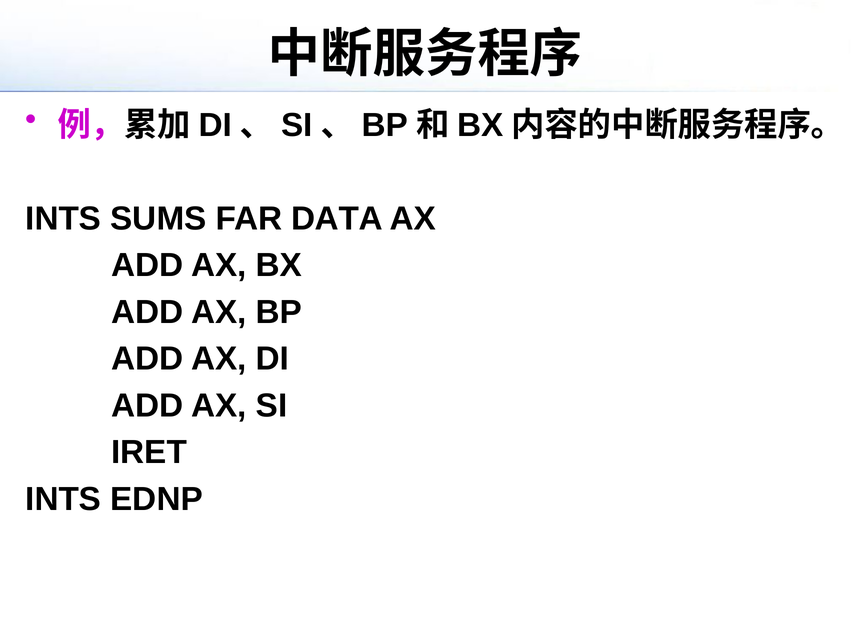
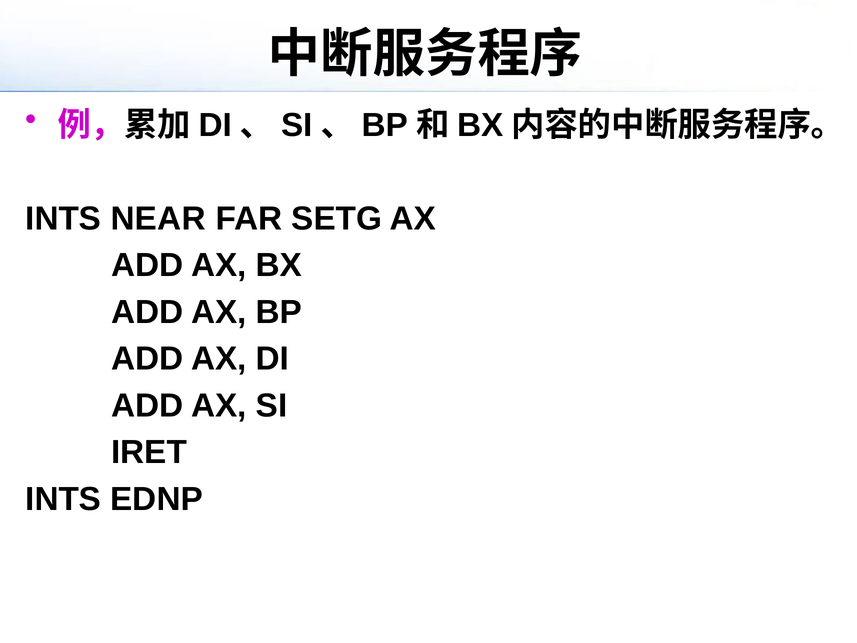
SUMS: SUMS -> NEAR (158, 219)
DATA: DATA -> SETG (337, 219)
